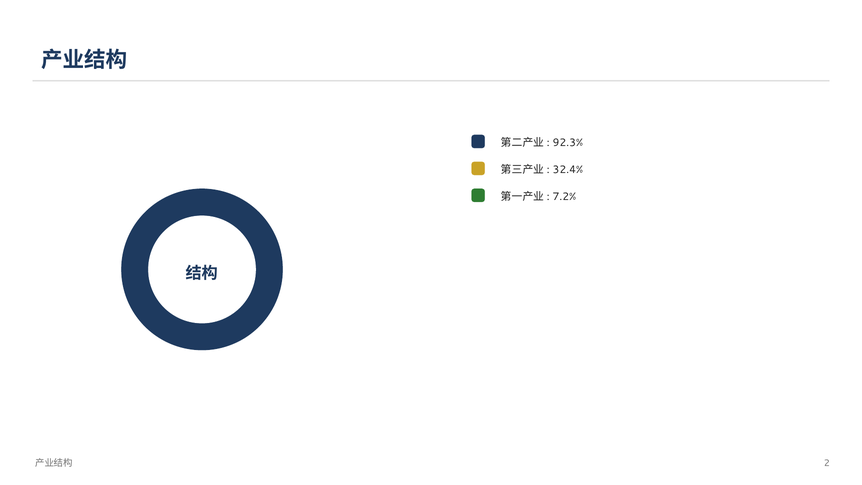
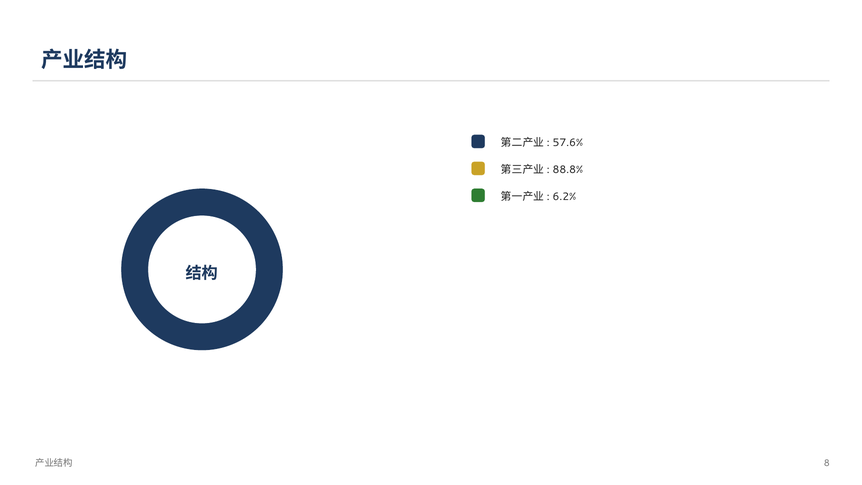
92.3%: 92.3% -> 57.6% (568, 143)
32.4%: 32.4% -> 88.8% (568, 170)
7.2%: 7.2% -> 6.2% (564, 197)
2: 2 -> 8 (827, 463)
